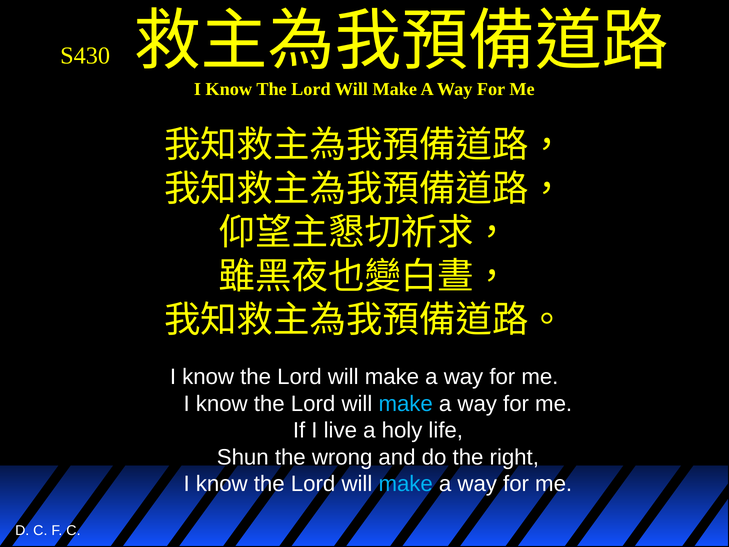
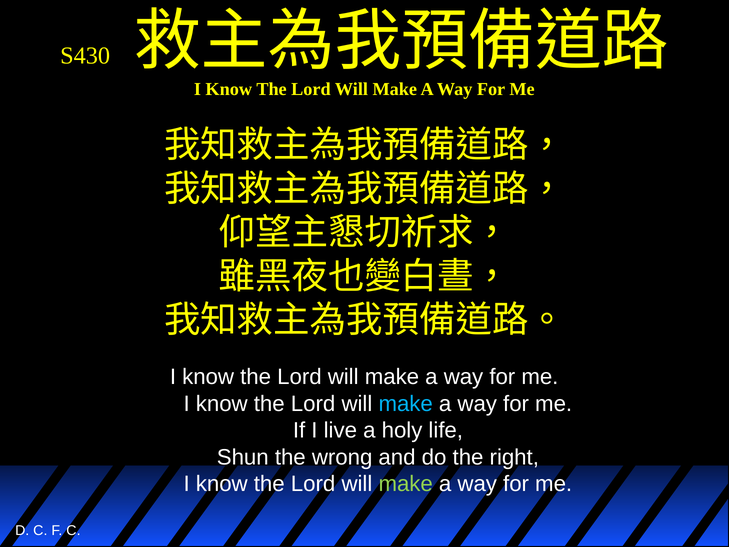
make colour: light blue -> light green (406, 484)
